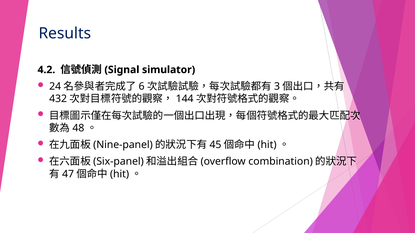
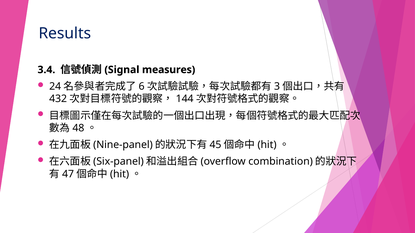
4.2: 4.2 -> 3.4 (46, 70)
simulator: simulator -> measures (169, 70)
